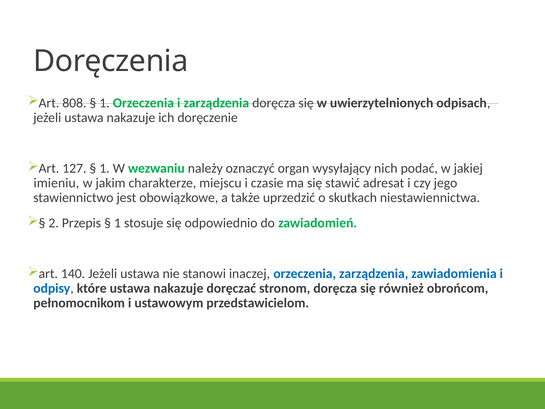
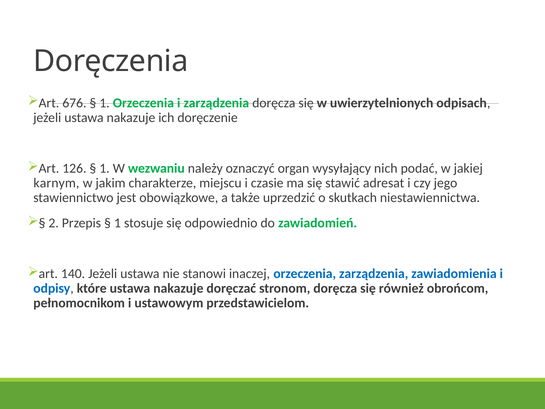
808: 808 -> 676 (74, 103)
127: 127 -> 126 (74, 168)
imieniu: imieniu -> karnym (56, 183)
